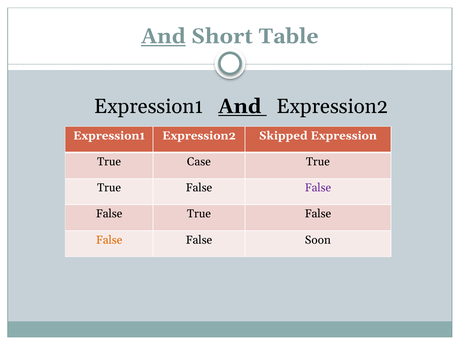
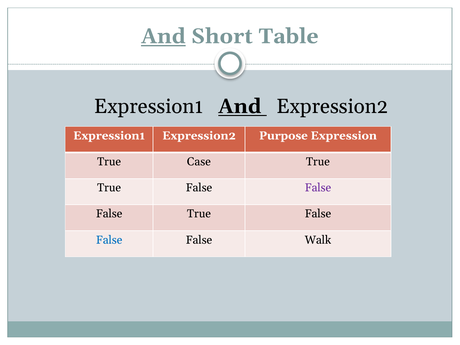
Skipped: Skipped -> Purpose (283, 136)
False colour: orange -> blue (109, 240)
Soon: Soon -> Walk (318, 240)
